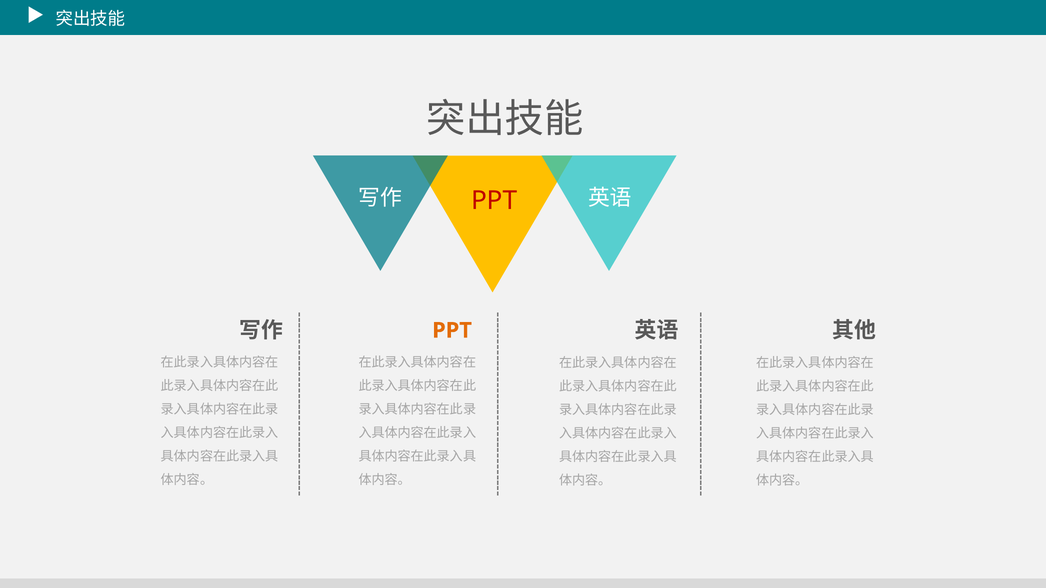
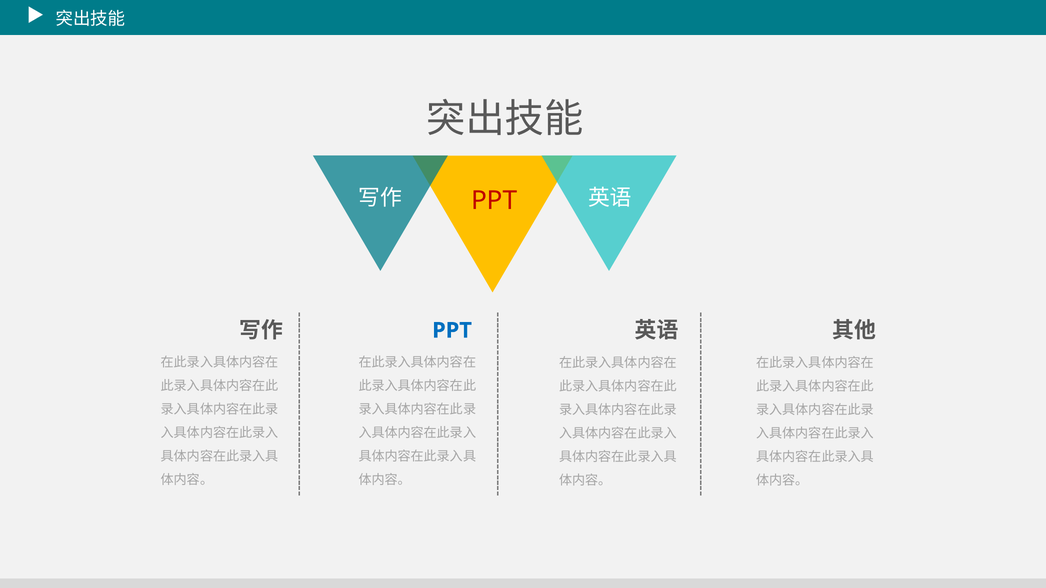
PPT colour: orange -> blue (452, 331)
